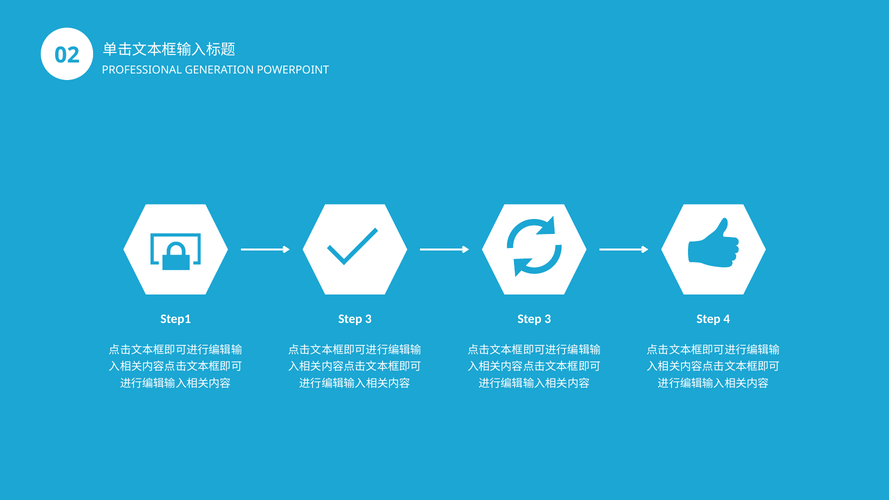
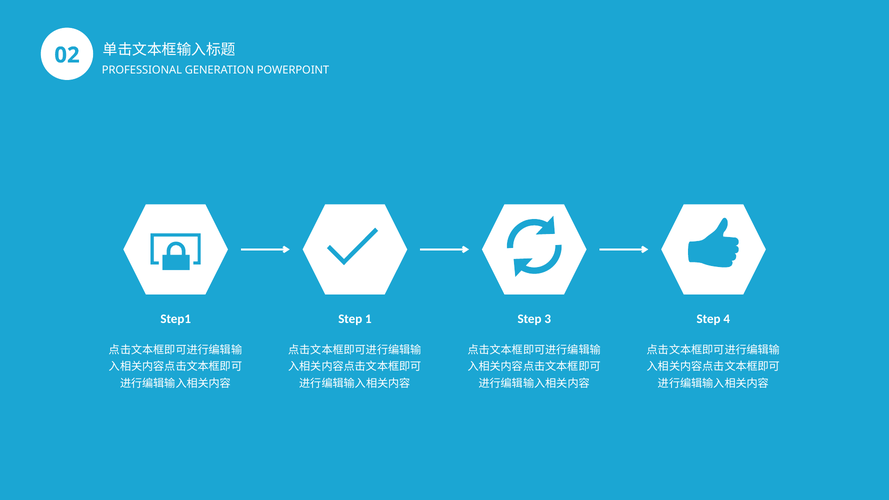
Step1 Step 3: 3 -> 1 (368, 319)
